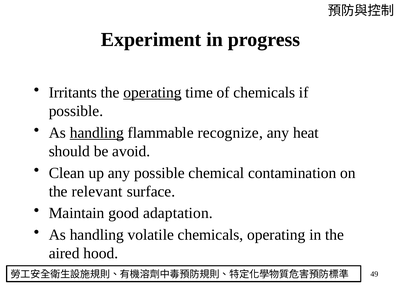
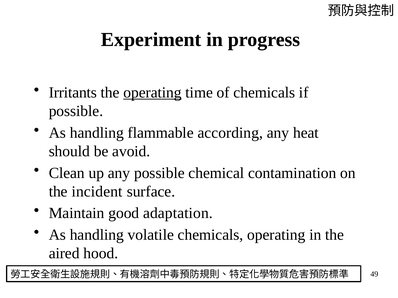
handling underline: present -> none (97, 133)
recognize: recognize -> according (230, 133)
relevant: relevant -> incident (97, 192)
